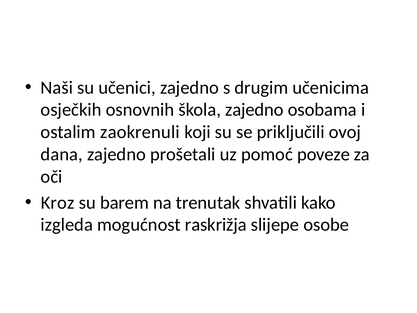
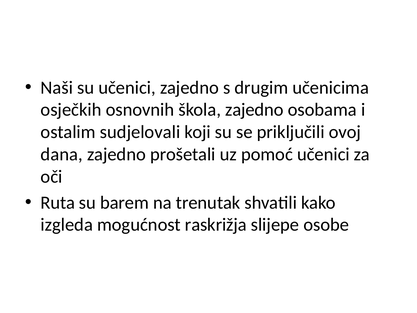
zaokrenuli: zaokrenuli -> sudjelovali (140, 132)
pomoć poveze: poveze -> učenici (323, 154)
Kroz: Kroz -> Ruta (58, 202)
